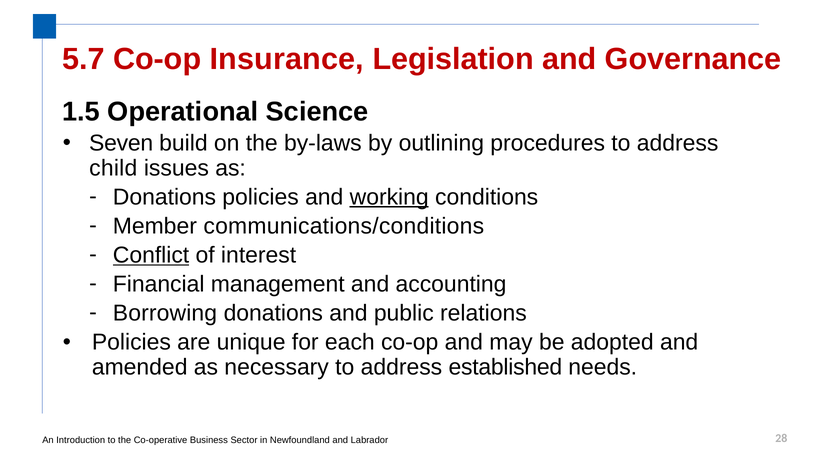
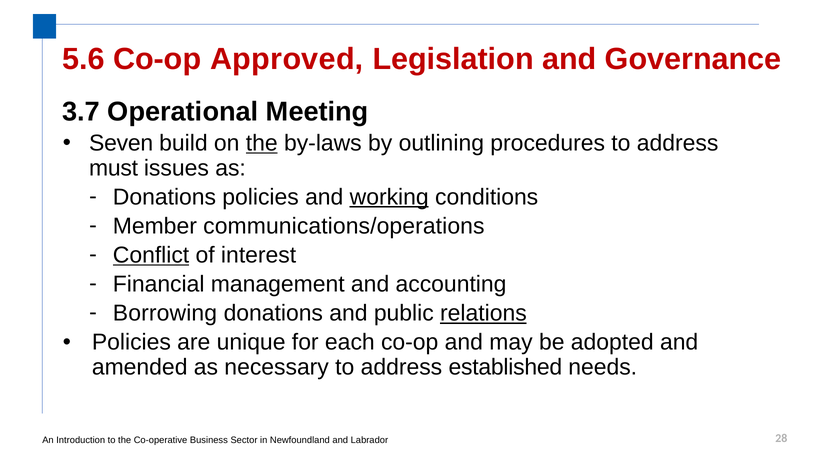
5.7: 5.7 -> 5.6 (83, 59)
Insurance: Insurance -> Approved (287, 59)
1.5: 1.5 -> 3.7 (81, 112)
Science: Science -> Meeting (317, 112)
the underline: none -> present (262, 143)
child: child -> must (114, 168)
communications/conditions: communications/conditions -> communications/operations (344, 226)
relations underline: none -> present (483, 313)
